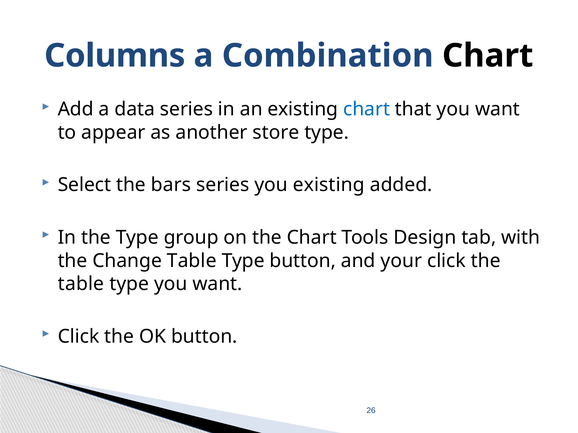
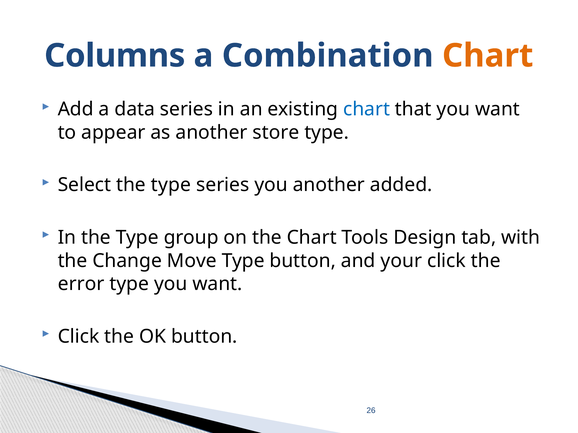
Chart colour: black -> orange (488, 56)
Select the bars: bars -> type (171, 185)
you existing: existing -> another (329, 185)
Change Table: Table -> Move (192, 261)
table: table -> error (81, 284)
